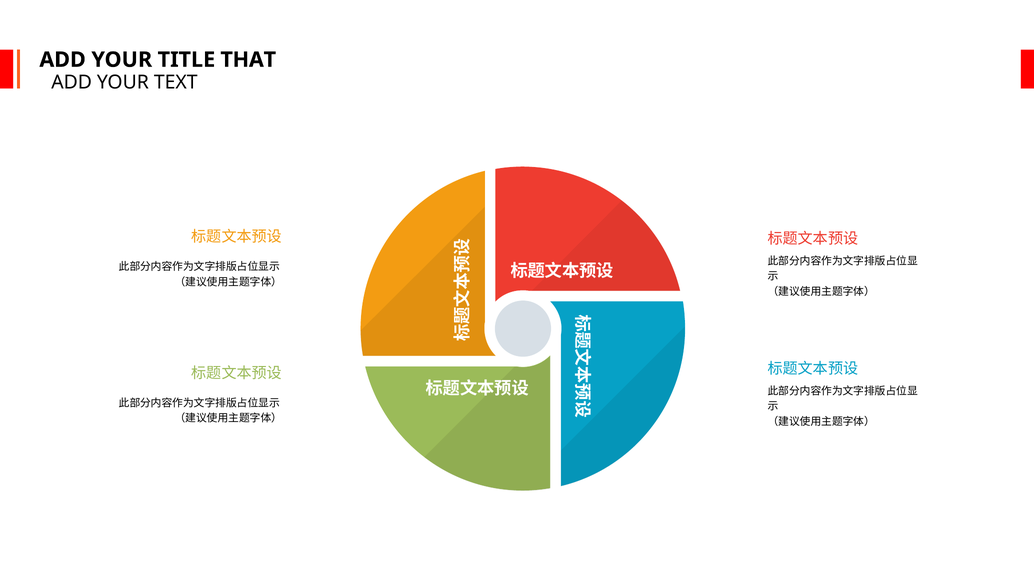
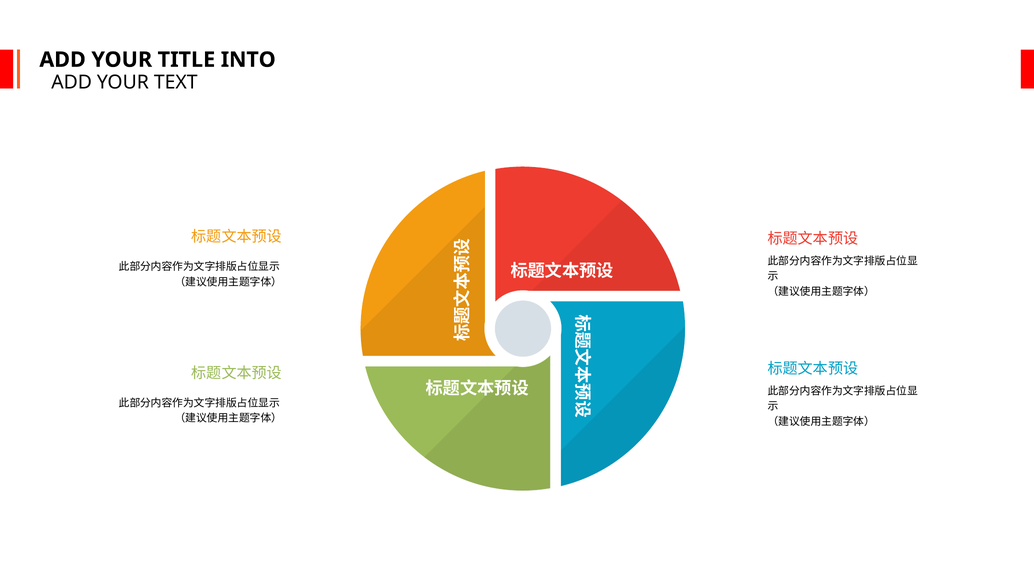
THAT: THAT -> INTO (248, 60)
